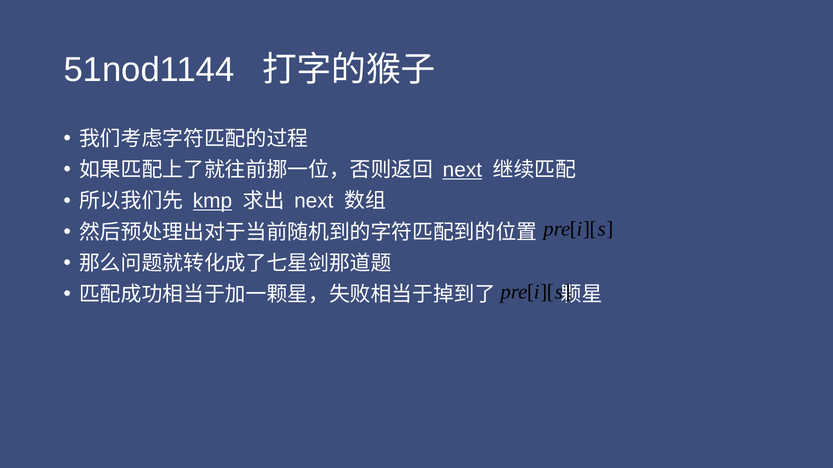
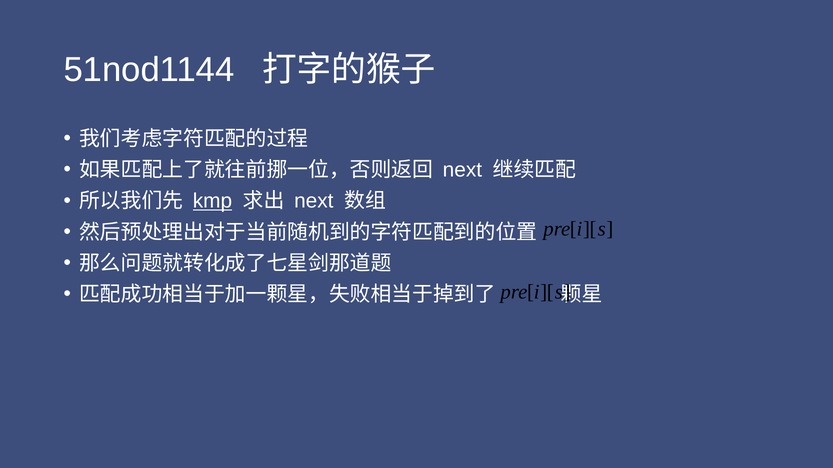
next underline: present -> none (462, 170)
